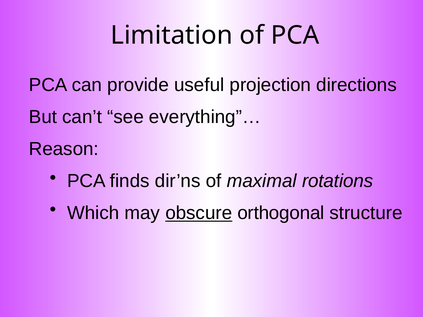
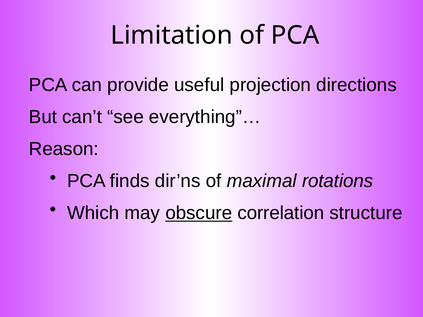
orthogonal: orthogonal -> correlation (281, 213)
